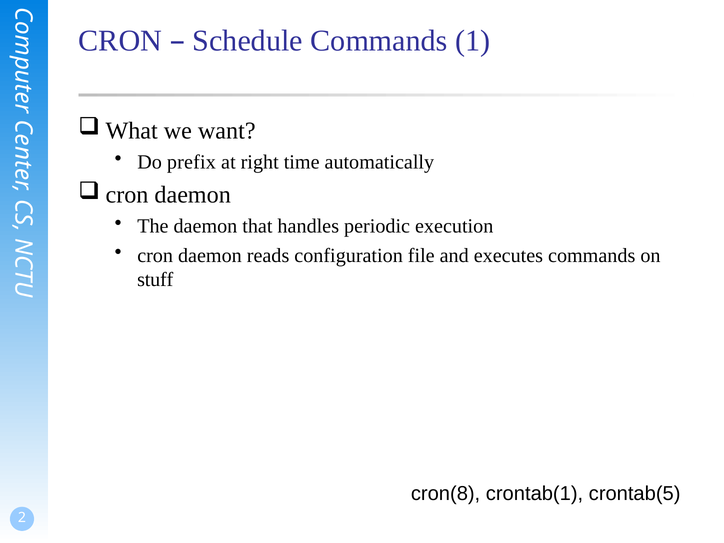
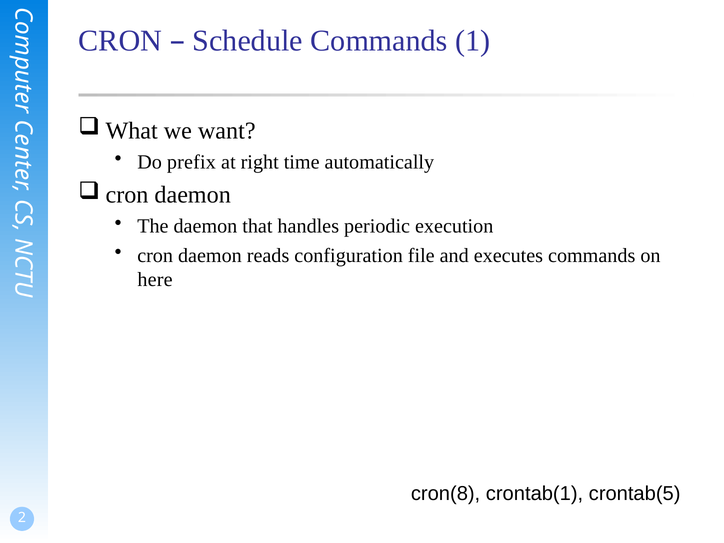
stuff: stuff -> here (155, 280)
